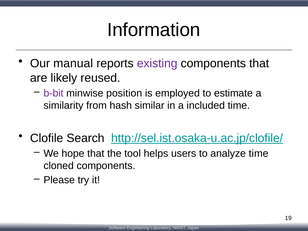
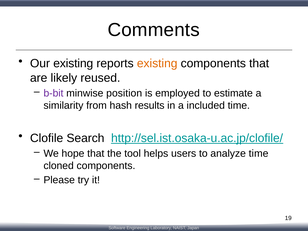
Information: Information -> Comments (154, 30)
Our manual: manual -> existing (73, 63)
existing colour: purple -> orange (157, 63)
similar: similar -> results (150, 105)
